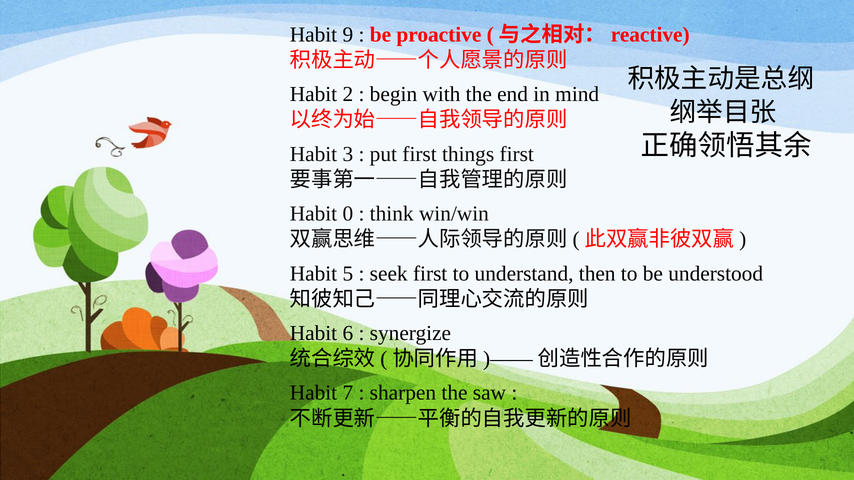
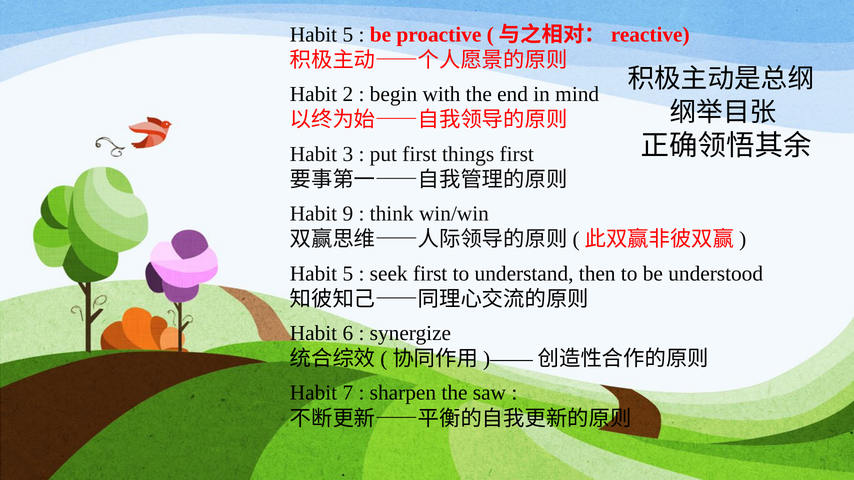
9: 9 -> 5 (348, 35)
0: 0 -> 9 (348, 214)
